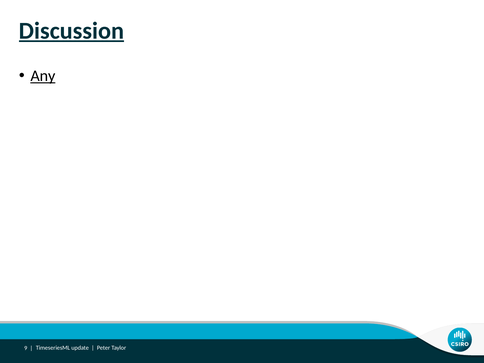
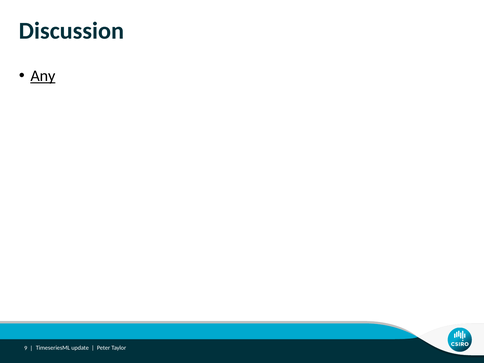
Discussion underline: present -> none (72, 31)
